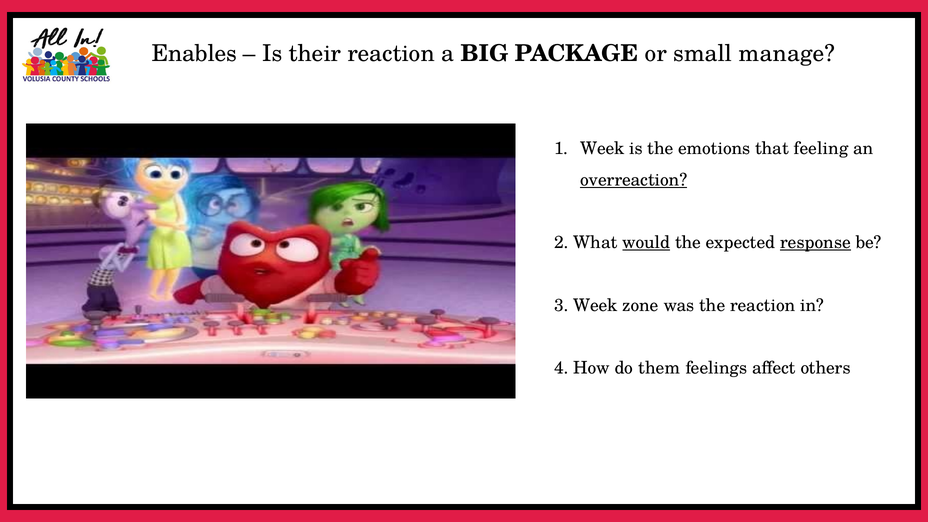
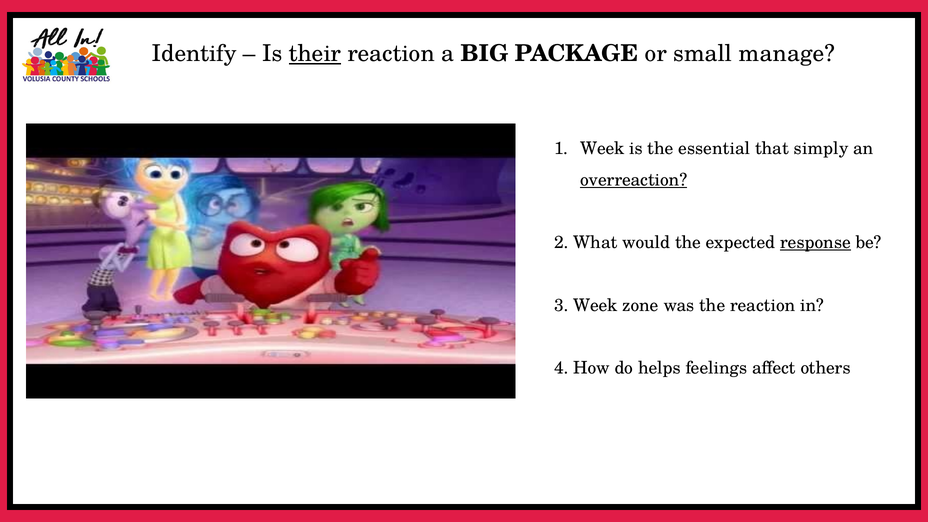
Enables: Enables -> Identify (194, 54)
their underline: none -> present (315, 54)
emotions: emotions -> essential (714, 149)
feeling: feeling -> simply (821, 149)
would underline: present -> none (646, 243)
them: them -> helps (659, 368)
